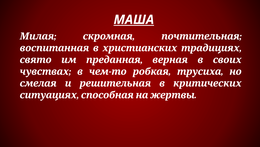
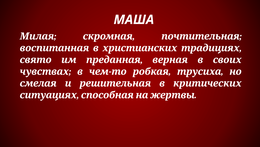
МАША underline: present -> none (134, 20)
